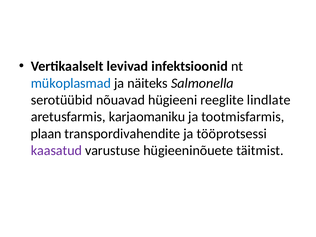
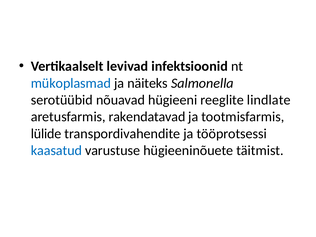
karjaomaniku: karjaomaniku -> rakendatavad (147, 117)
plaan: plaan -> lülide (46, 134)
kaasatud colour: purple -> blue (56, 151)
